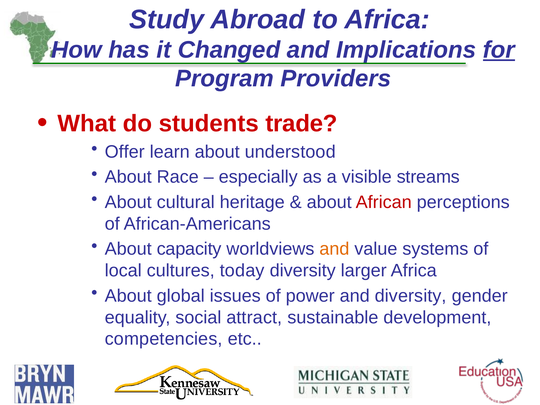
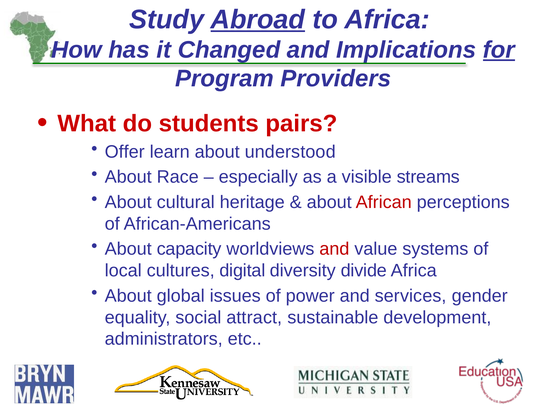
Abroad underline: none -> present (258, 19)
trade: trade -> pairs (301, 123)
and colour: orange -> red (334, 249)
today: today -> digital (242, 271)
larger: larger -> divide (364, 271)
and diversity: diversity -> services (411, 296)
competencies: competencies -> administrators (164, 339)
